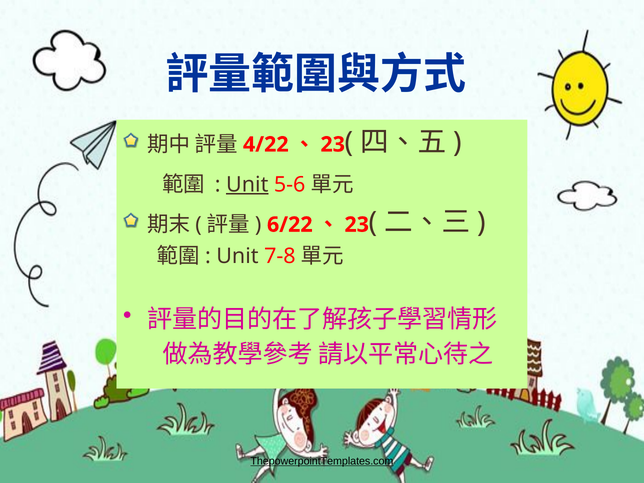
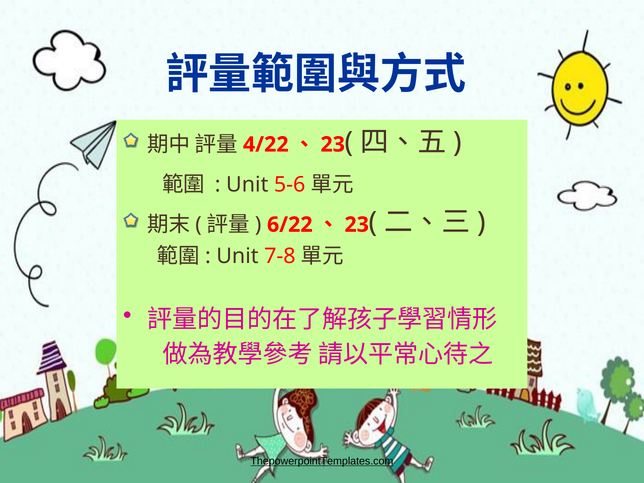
Unit underline: present -> none (247, 185)
